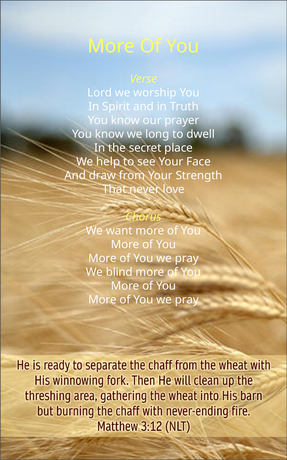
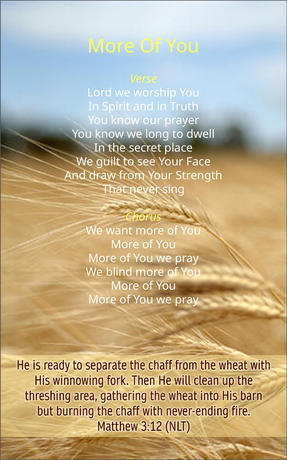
help: help -> guilt (108, 161)
love: love -> sing (174, 189)
